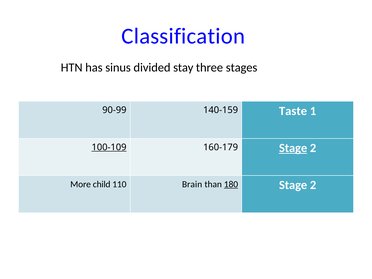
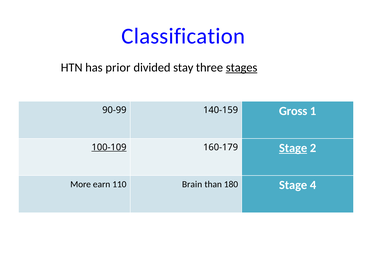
sinus: sinus -> prior (118, 68)
stages underline: none -> present (242, 68)
Taste: Taste -> Gross (293, 111)
child: child -> earn (102, 184)
180 underline: present -> none (231, 184)
2: 2 -> 4 (313, 185)
